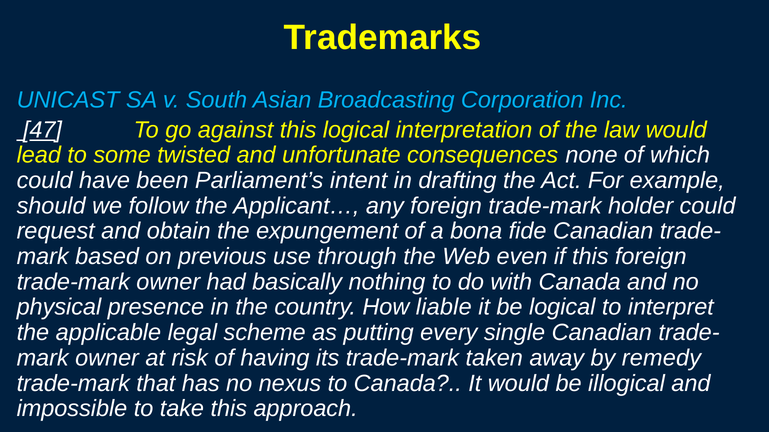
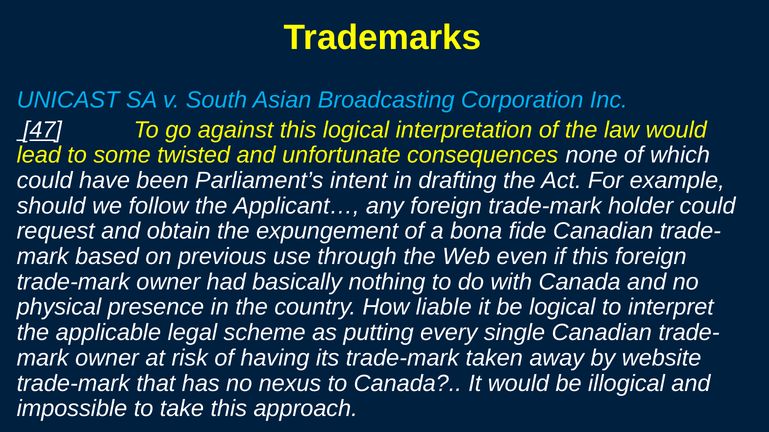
remedy: remedy -> website (662, 358)
